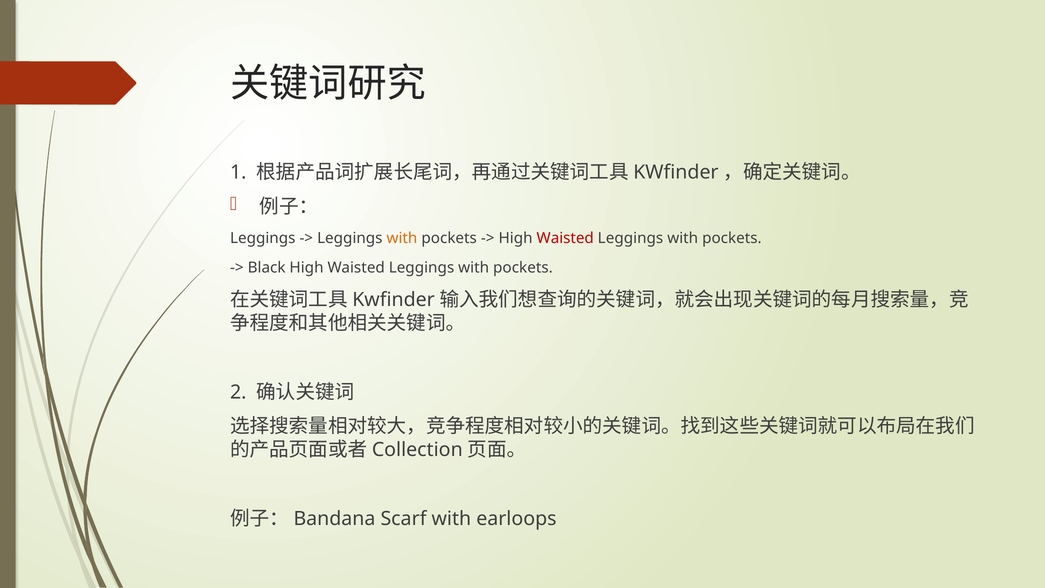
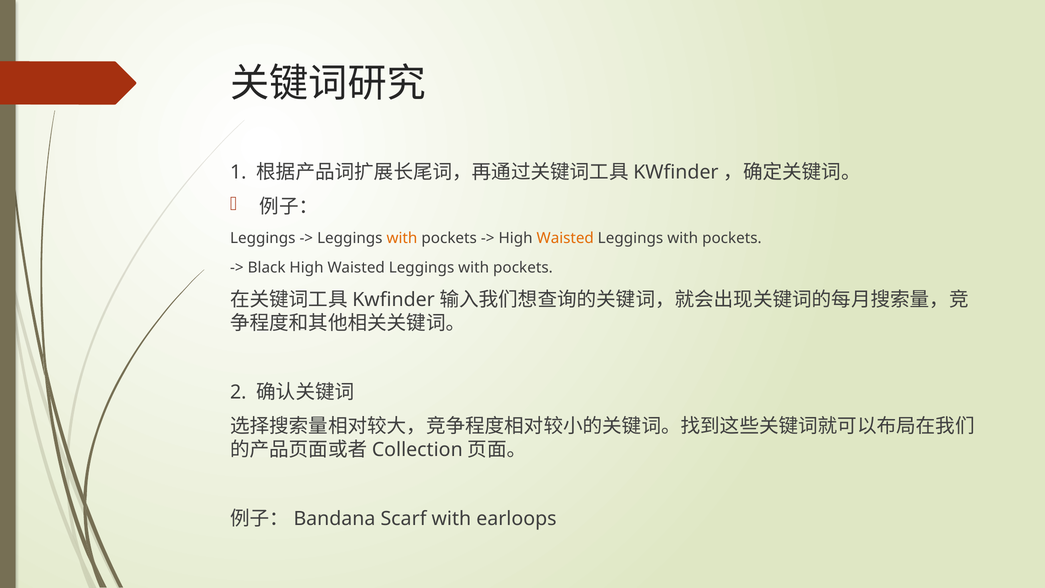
Waisted colour: red -> orange (565, 238)
